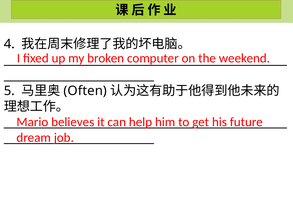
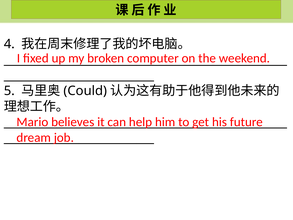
Often: Often -> Could (85, 91)
